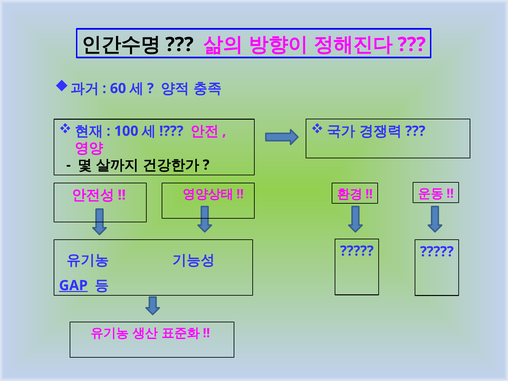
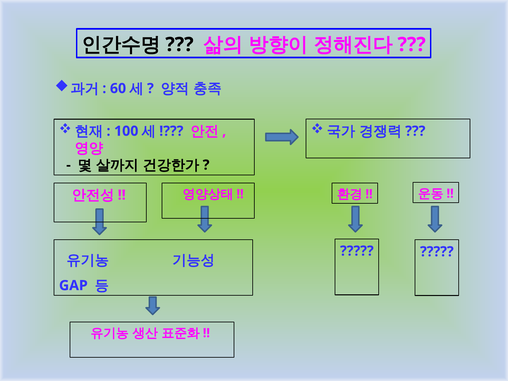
GAP underline: present -> none (73, 286)
